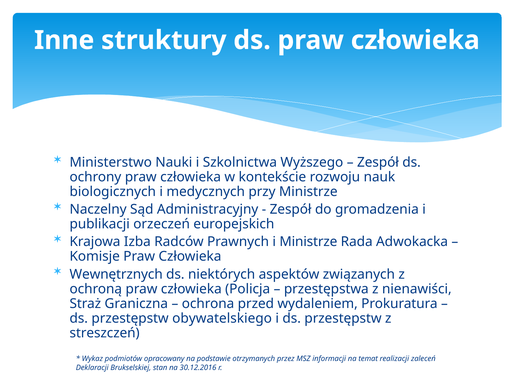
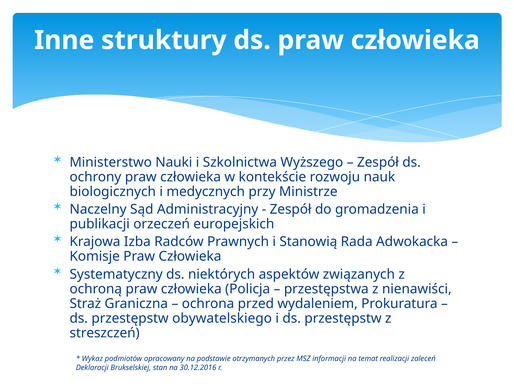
i Ministrze: Ministrze -> Stanowią (308, 241)
Wewnętrznych: Wewnętrznych -> Systematyczny (116, 274)
